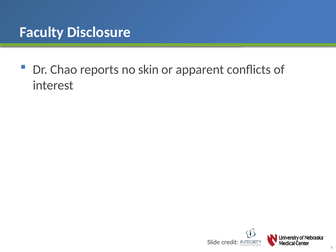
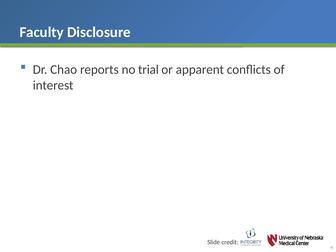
skin: skin -> trial (148, 70)
